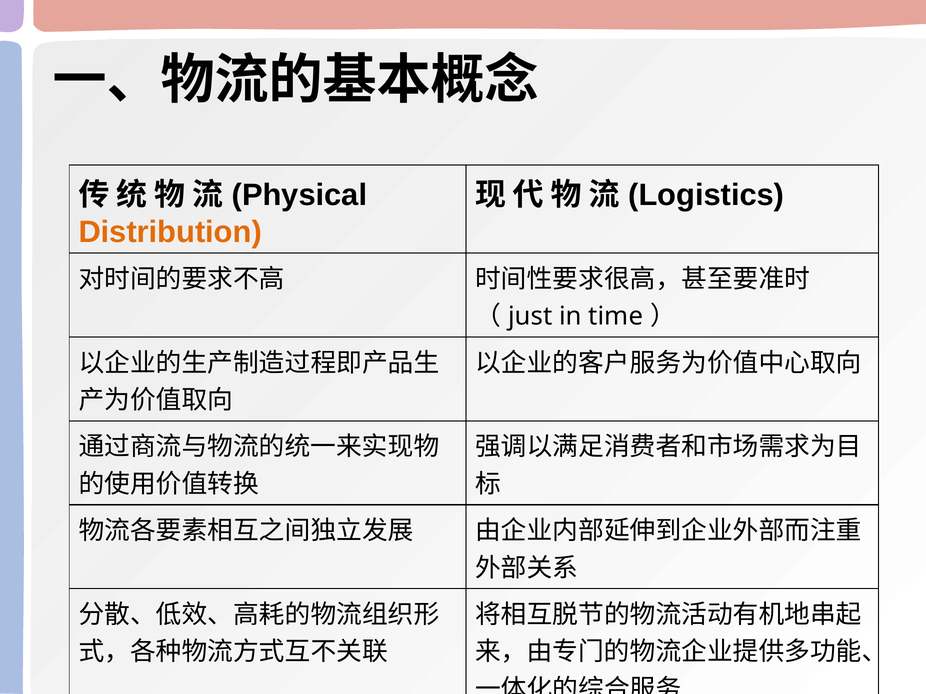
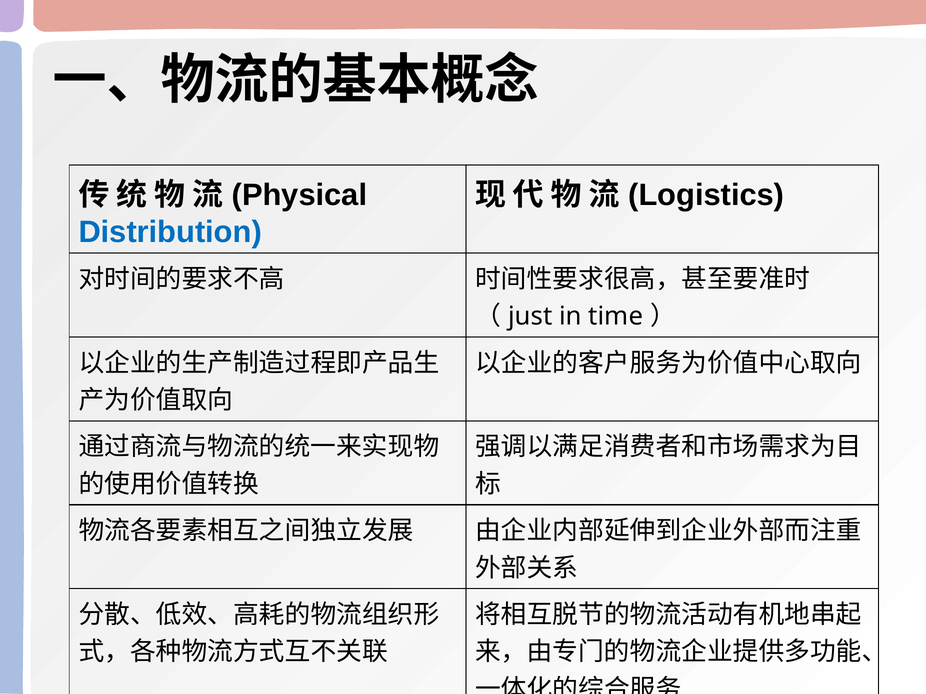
Distribution colour: orange -> blue (170, 232)
